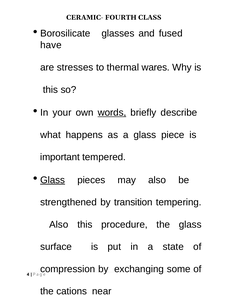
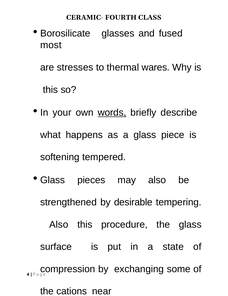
have: have -> most (51, 45)
important: important -> softening (60, 157)
Glass underline: present -> none (53, 179)
transition: transition -> desirable (133, 202)
